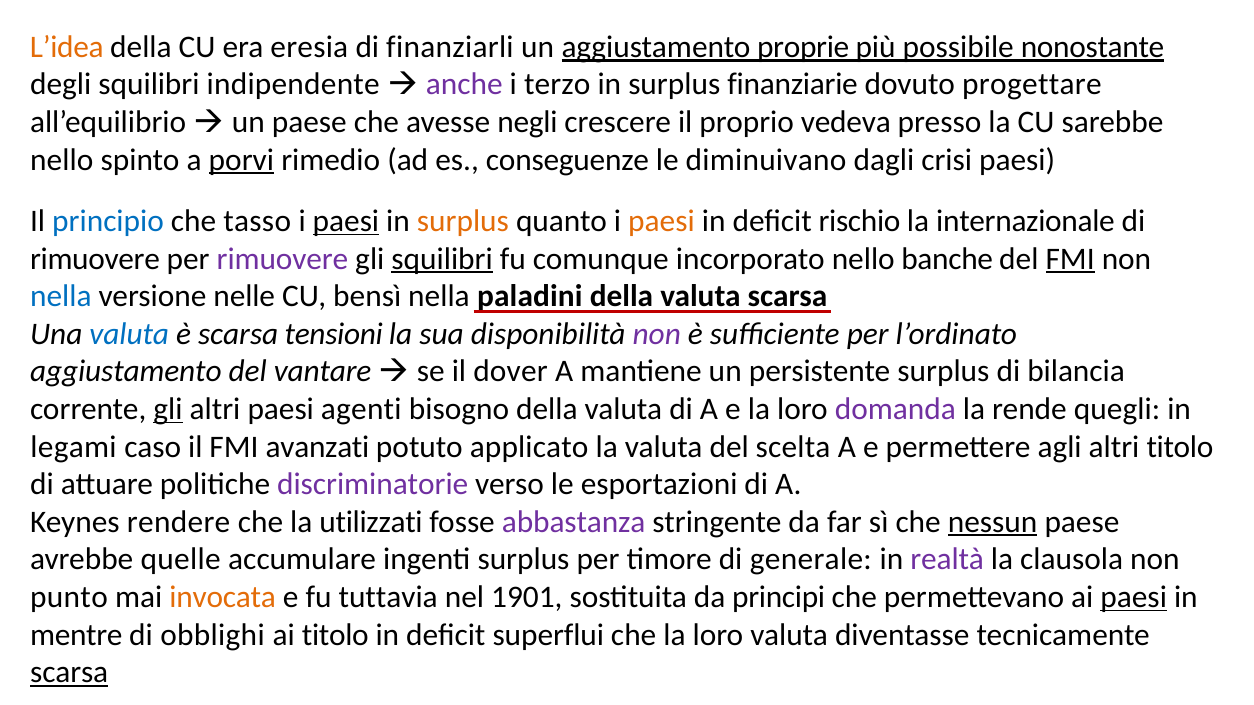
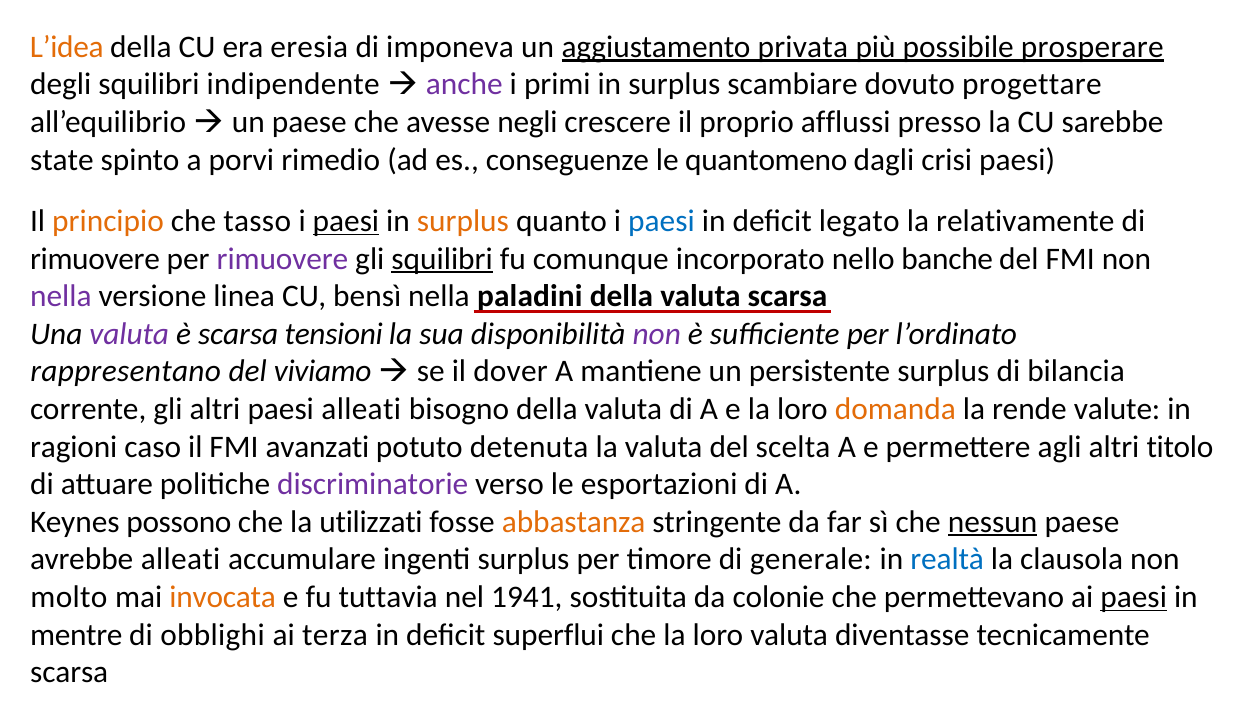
finanziarli: finanziarli -> imponeva (450, 47)
proprie: proprie -> privata (803, 47)
nonostante: nonostante -> prosperare (1092, 47)
terzo: terzo -> primi (557, 85)
finanziarie: finanziarie -> scambiare (793, 85)
vedeva: vedeva -> afflussi (846, 122)
nello: nello -> state (62, 160)
porvi underline: present -> none (241, 160)
diminuivano: diminuivano -> quantomeno (766, 160)
principio colour: blue -> orange (108, 221)
paesi colour: orange -> blue (662, 221)
rischio: rischio -> legato (859, 221)
internazionale: internazionale -> relativamente (1025, 221)
FMI underline: present -> none (1070, 259)
nella colour: blue -> purple (61, 296)
nelle: nelle -> linea (244, 296)
valuta colour: blue -> purple (129, 334)
aggiustamento: aggiustamento -> rappresentano (126, 372)
vantare: vantare -> viviamo (323, 372)
gli underline: present -> none (168, 409)
paesi agenti: agenti -> alleati (361, 409)
domanda colour: purple -> orange (895, 409)
quegli: quegli -> valute (1117, 409)
legami: legami -> ragioni (74, 447)
applicato: applicato -> detenuta (529, 447)
rendere: rendere -> possono (179, 522)
abbastanza colour: purple -> orange (574, 522)
avrebbe quelle: quelle -> alleati (181, 560)
realtà colour: purple -> blue (947, 560)
punto: punto -> molto (69, 597)
1901: 1901 -> 1941 (527, 597)
principi: principi -> colonie (779, 597)
ai titolo: titolo -> terza (335, 635)
scarsa underline: present -> none (69, 673)
